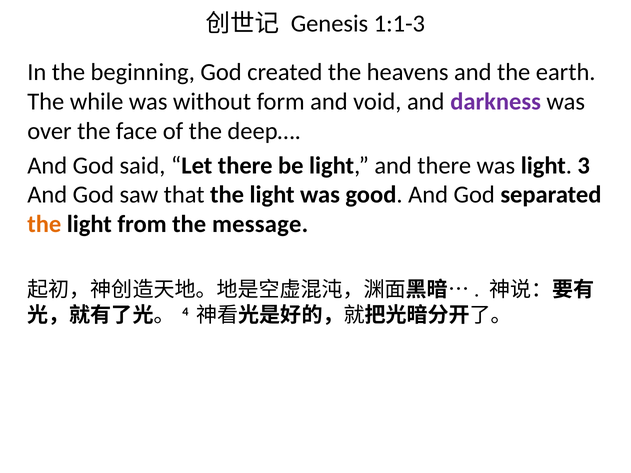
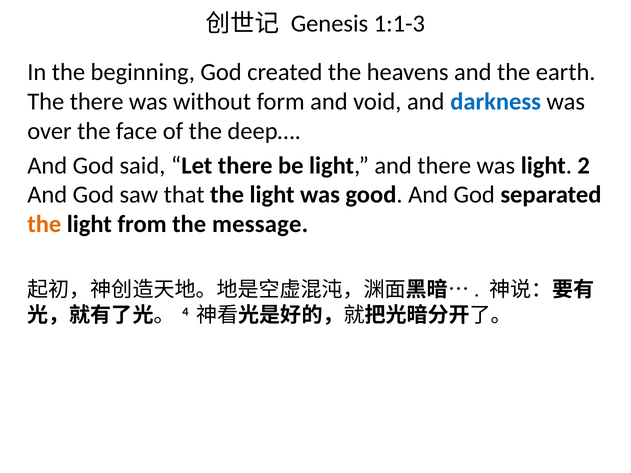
The while: while -> there (97, 102)
darkness colour: purple -> blue (496, 102)
3: 3 -> 2 (584, 165)
